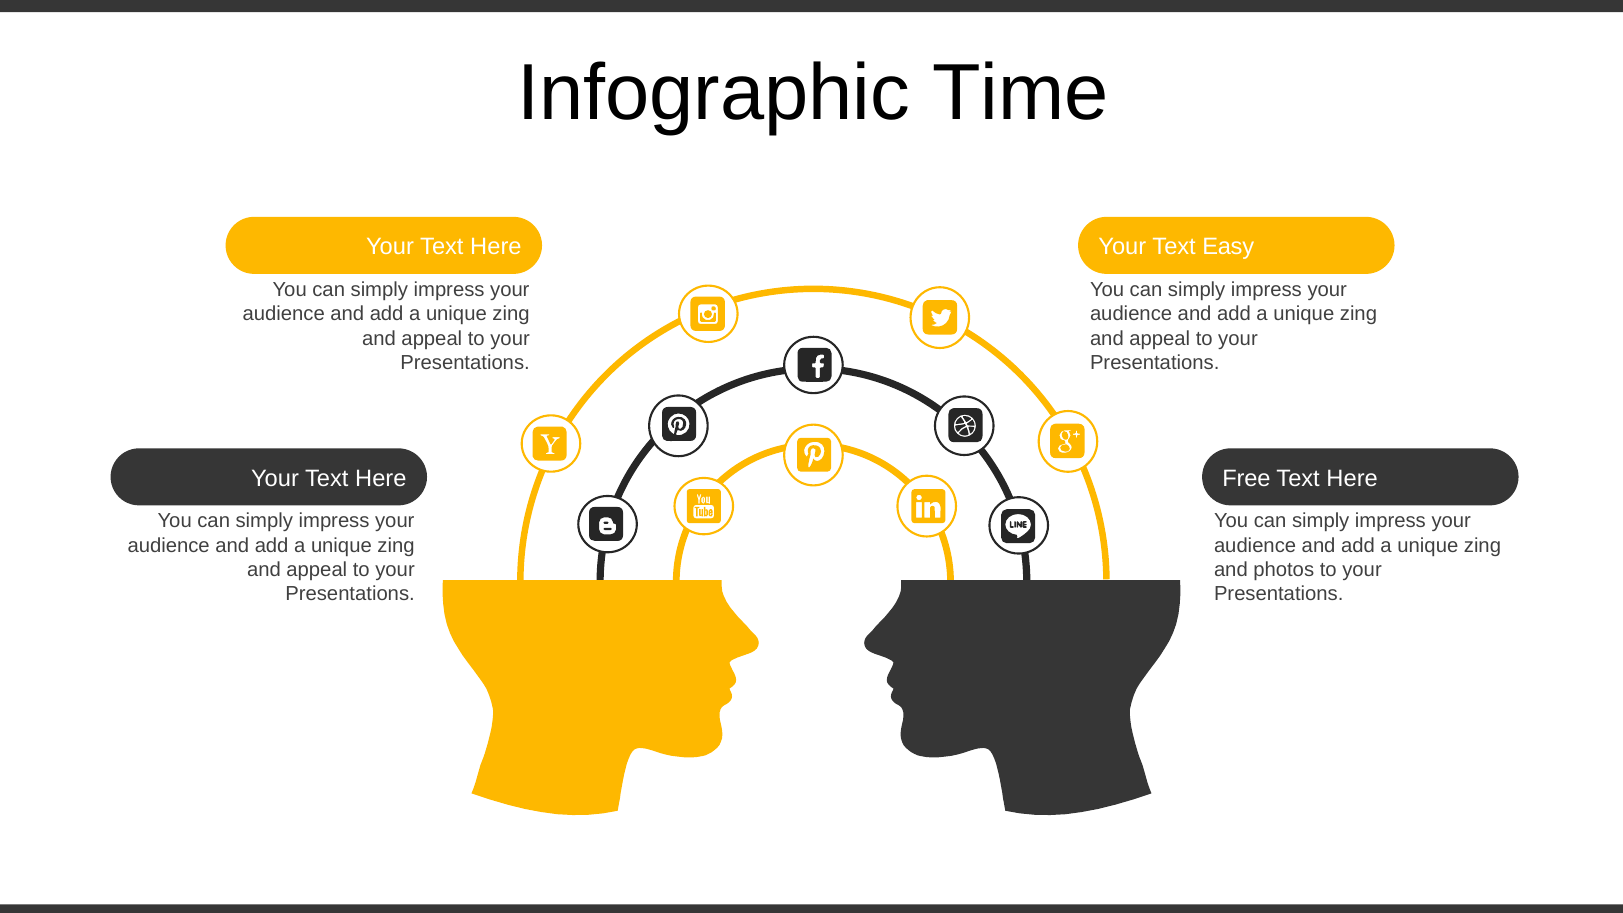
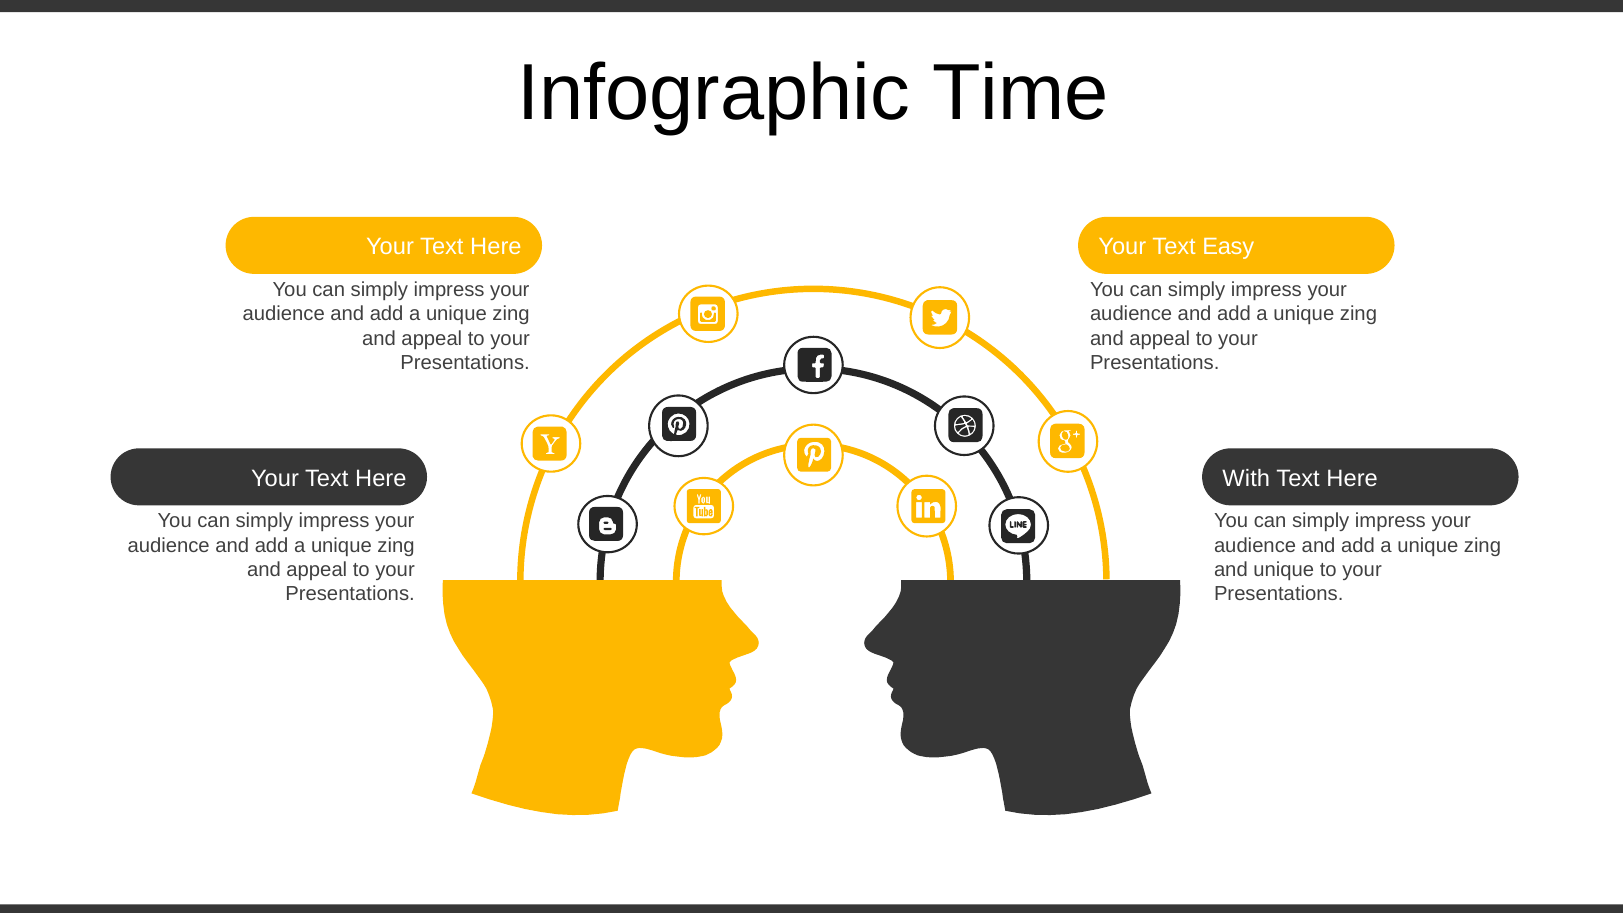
Free: Free -> With (1246, 478)
and photos: photos -> unique (1284, 570)
